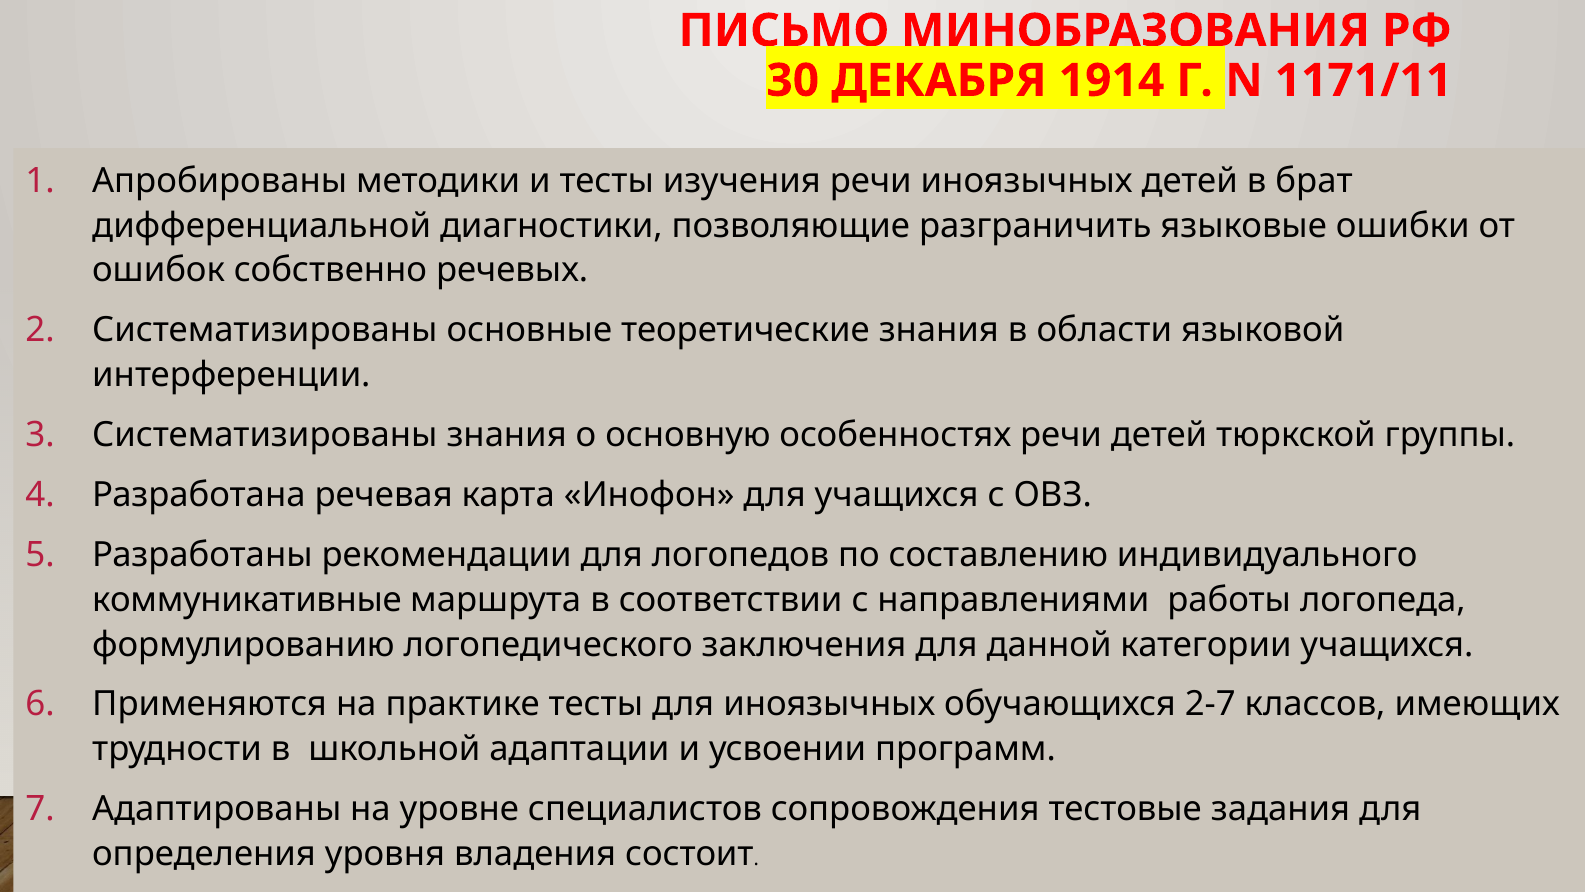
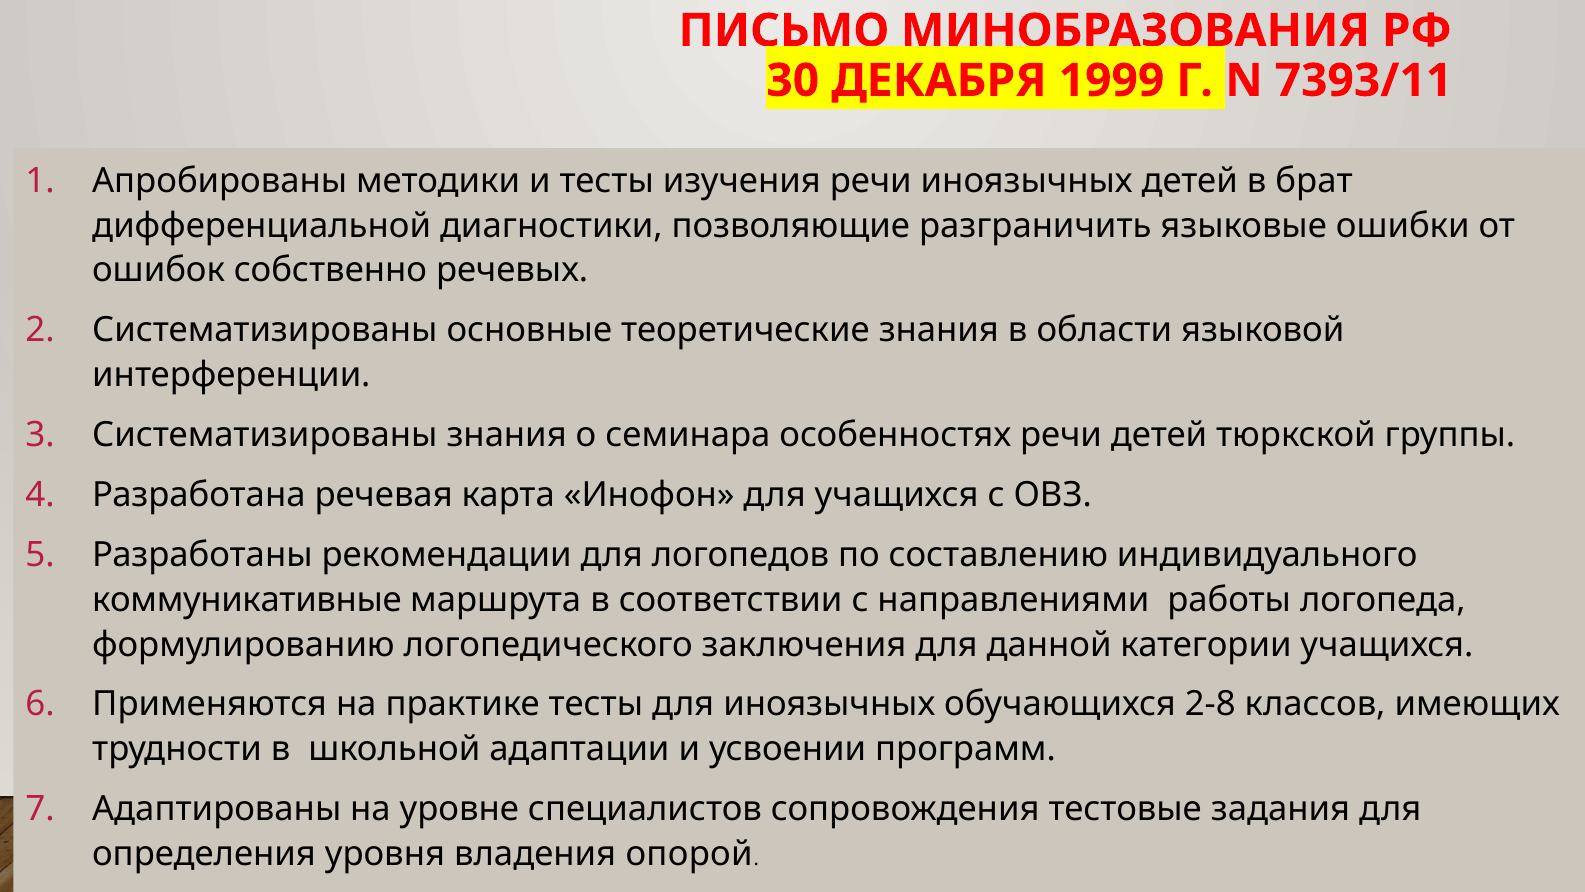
1914: 1914 -> 1999 (1111, 81)
1171/11: 1171/11 -> 7393/11 (1363, 81)
основную: основную -> семинара (688, 435)
2-7: 2-7 -> 2-8 (1210, 704)
состоит: состоит -> опорой (689, 854)
